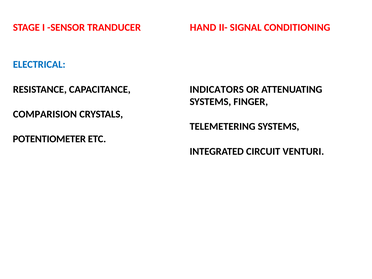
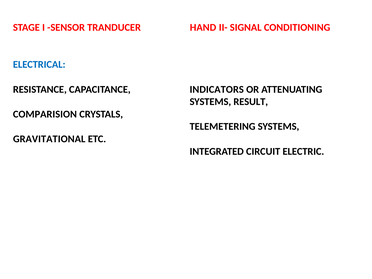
FINGER: FINGER -> RESULT (251, 102)
POTENTIOMETER: POTENTIOMETER -> GRAVITATIONAL (49, 139)
VENTURI: VENTURI -> ELECTRIC (303, 151)
